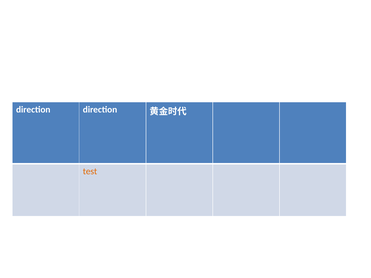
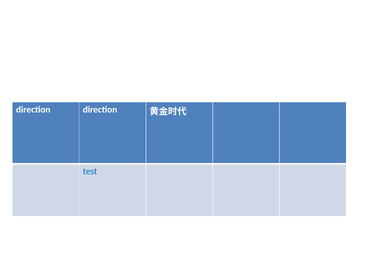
test colour: orange -> blue (90, 171)
